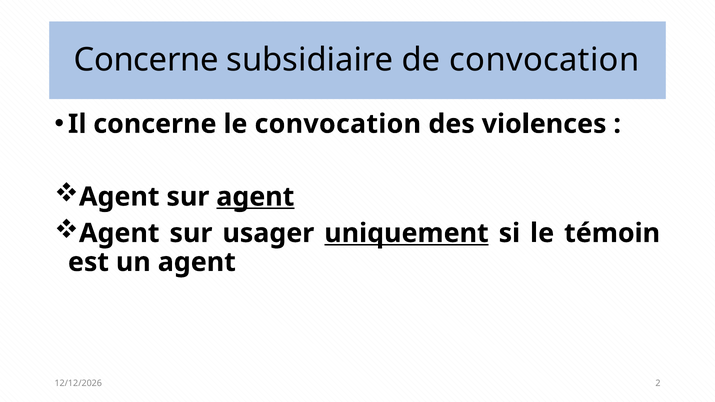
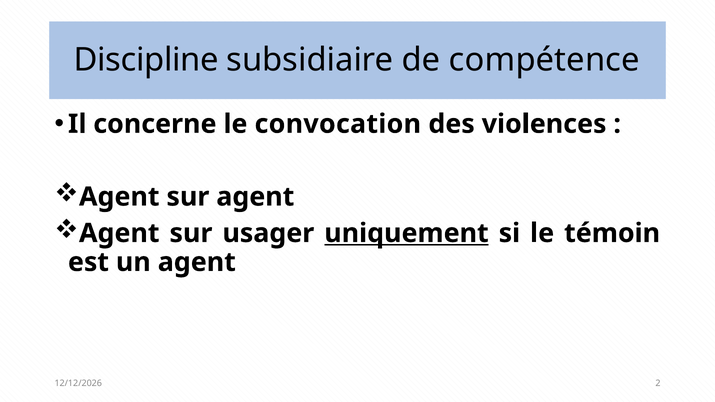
Concerne: Concerne -> Discipline (146, 60)
de convocation: convocation -> compétence (544, 60)
agent underline: present -> none (255, 197)
